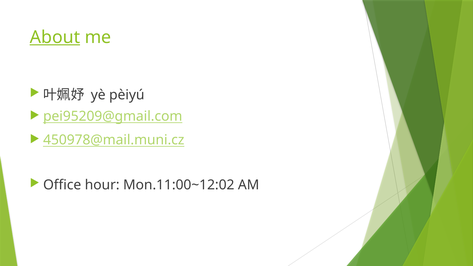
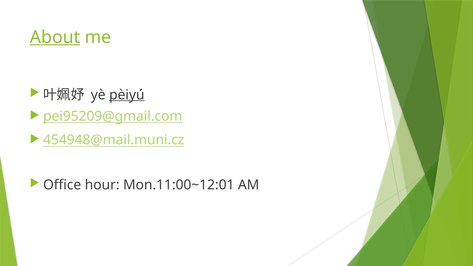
pèiyú underline: none -> present (127, 95)
450978@mail.muni.cz: 450978@mail.muni.cz -> 454948@mail.muni.cz (114, 140)
Mon.11:00~12:02: Mon.11:00~12:02 -> Mon.11:00~12:01 (179, 185)
